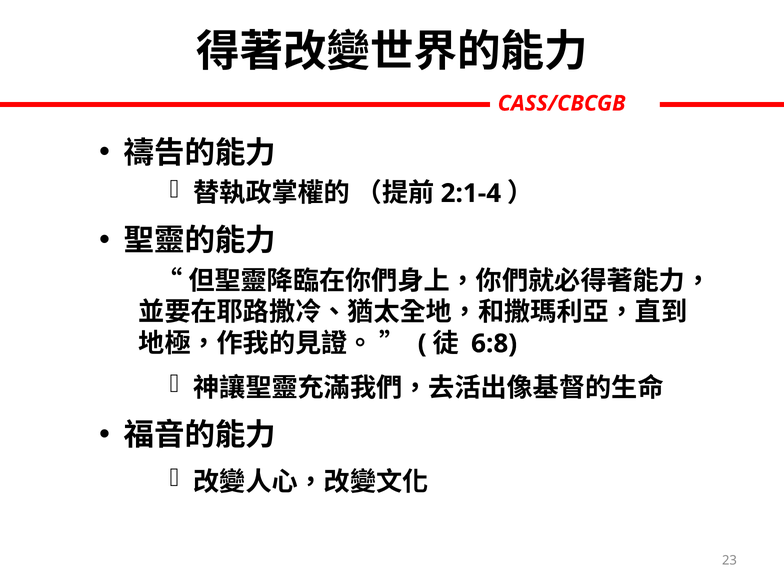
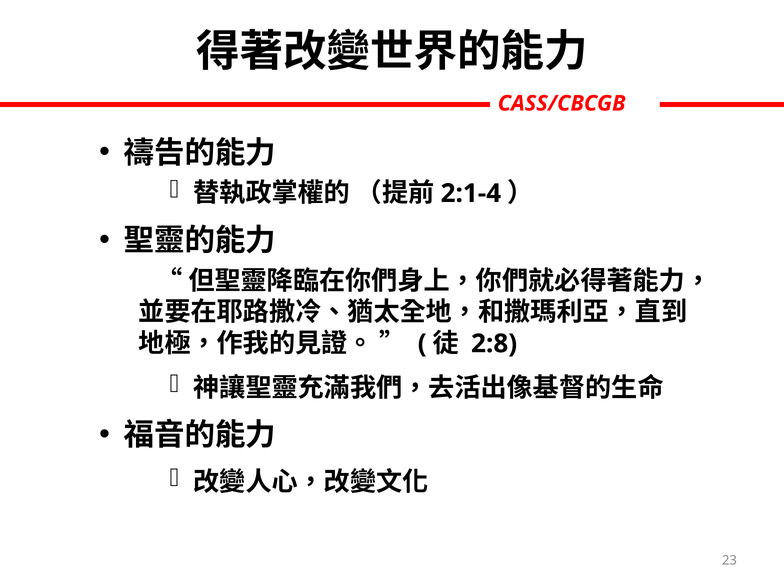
6:8: 6:8 -> 2:8 (494, 344)
